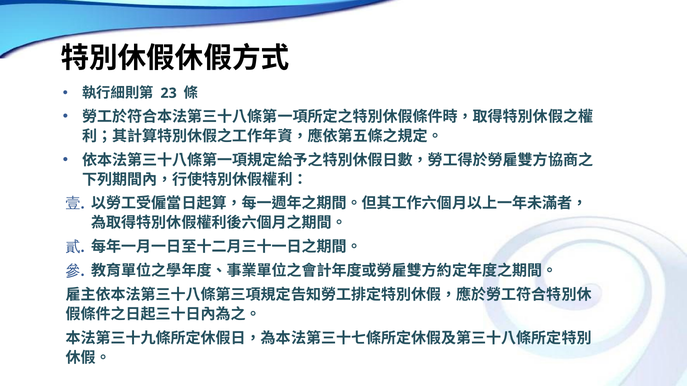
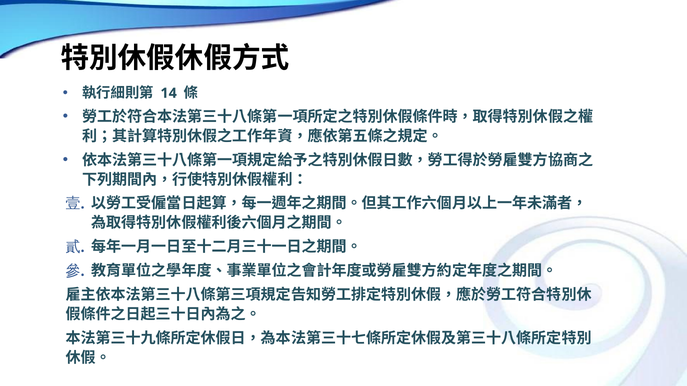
23: 23 -> 14 (169, 93)
